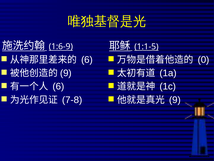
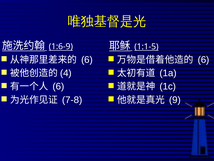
0: 0 -> 6 (204, 60)
9: 9 -> 4 (66, 73)
